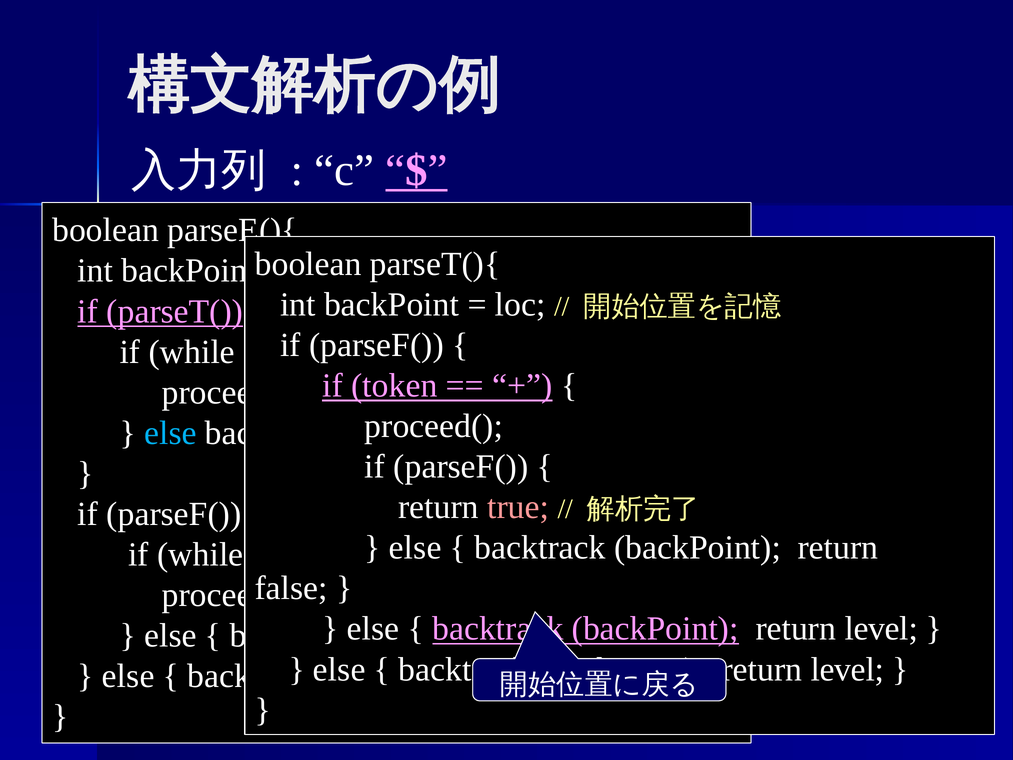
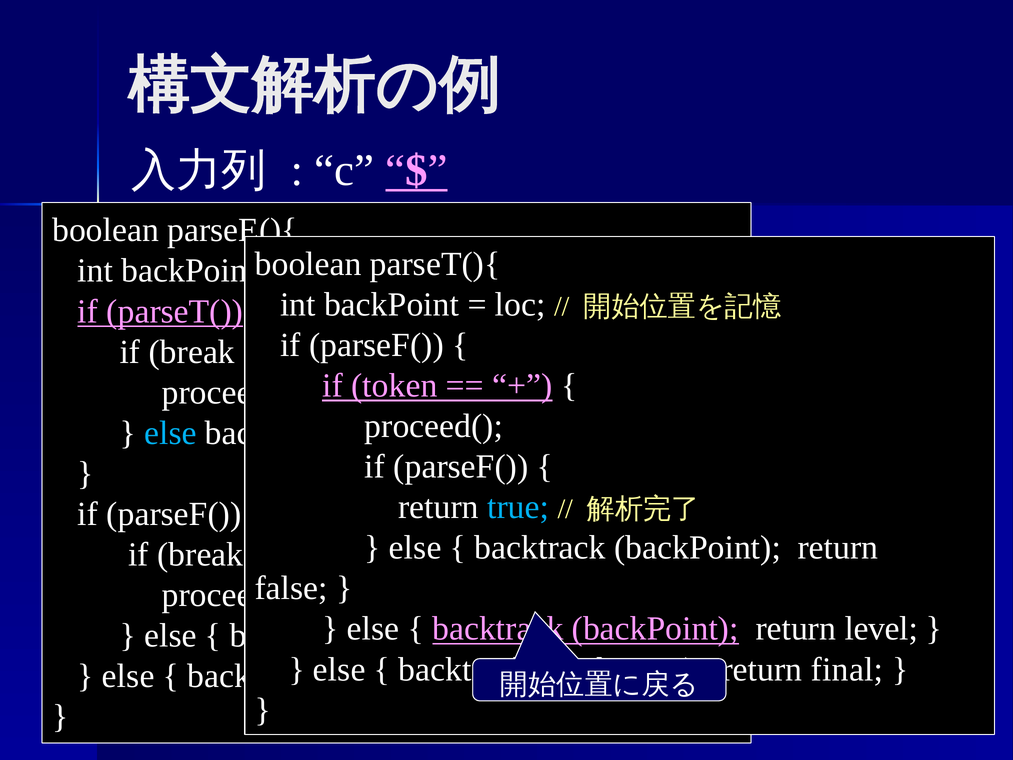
while: while -> break (192, 352)
true colour: pink -> light blue (518, 507)
while: while -> break (200, 554)
level: level -> final (847, 669)
